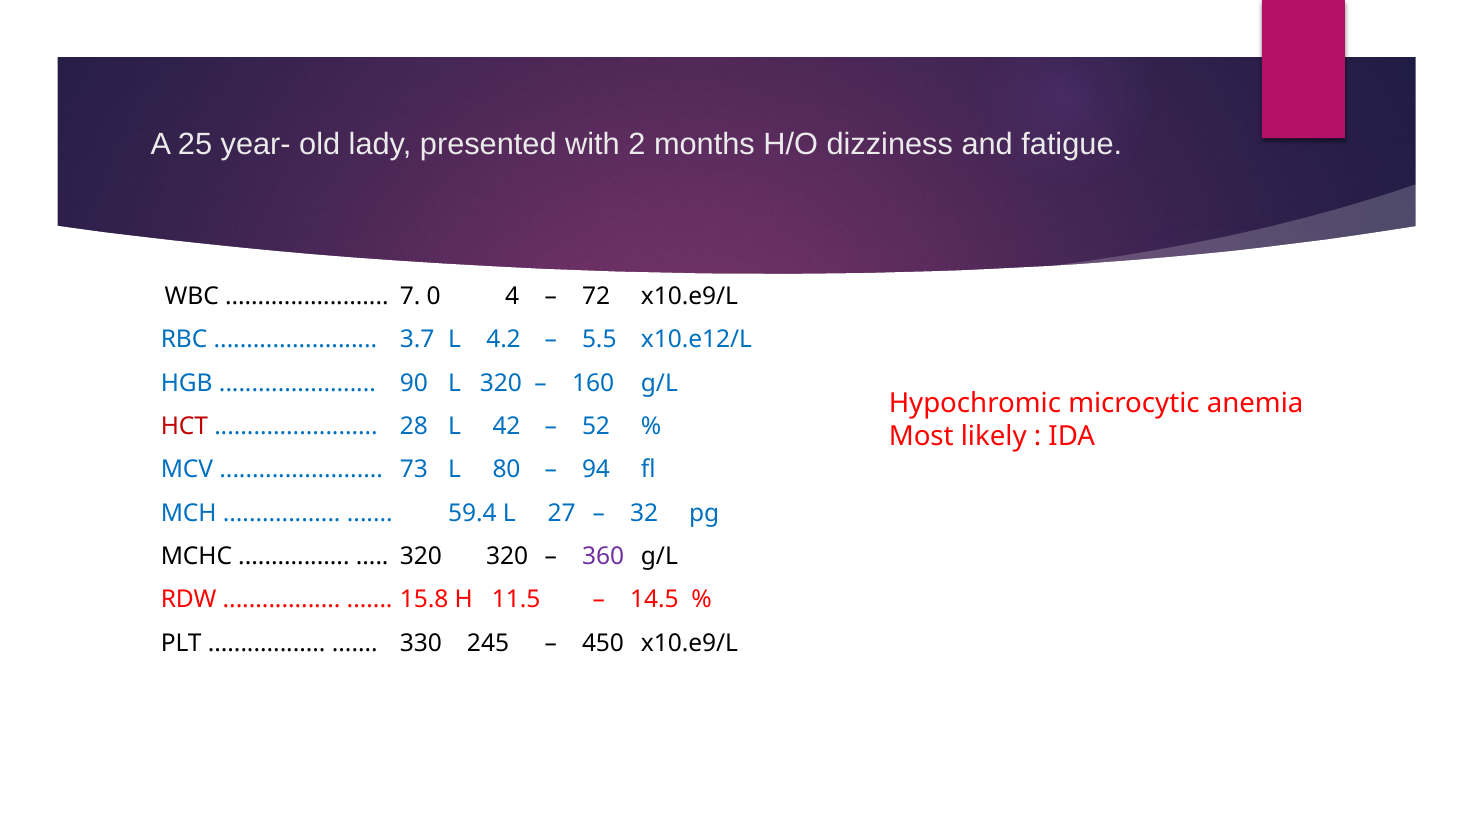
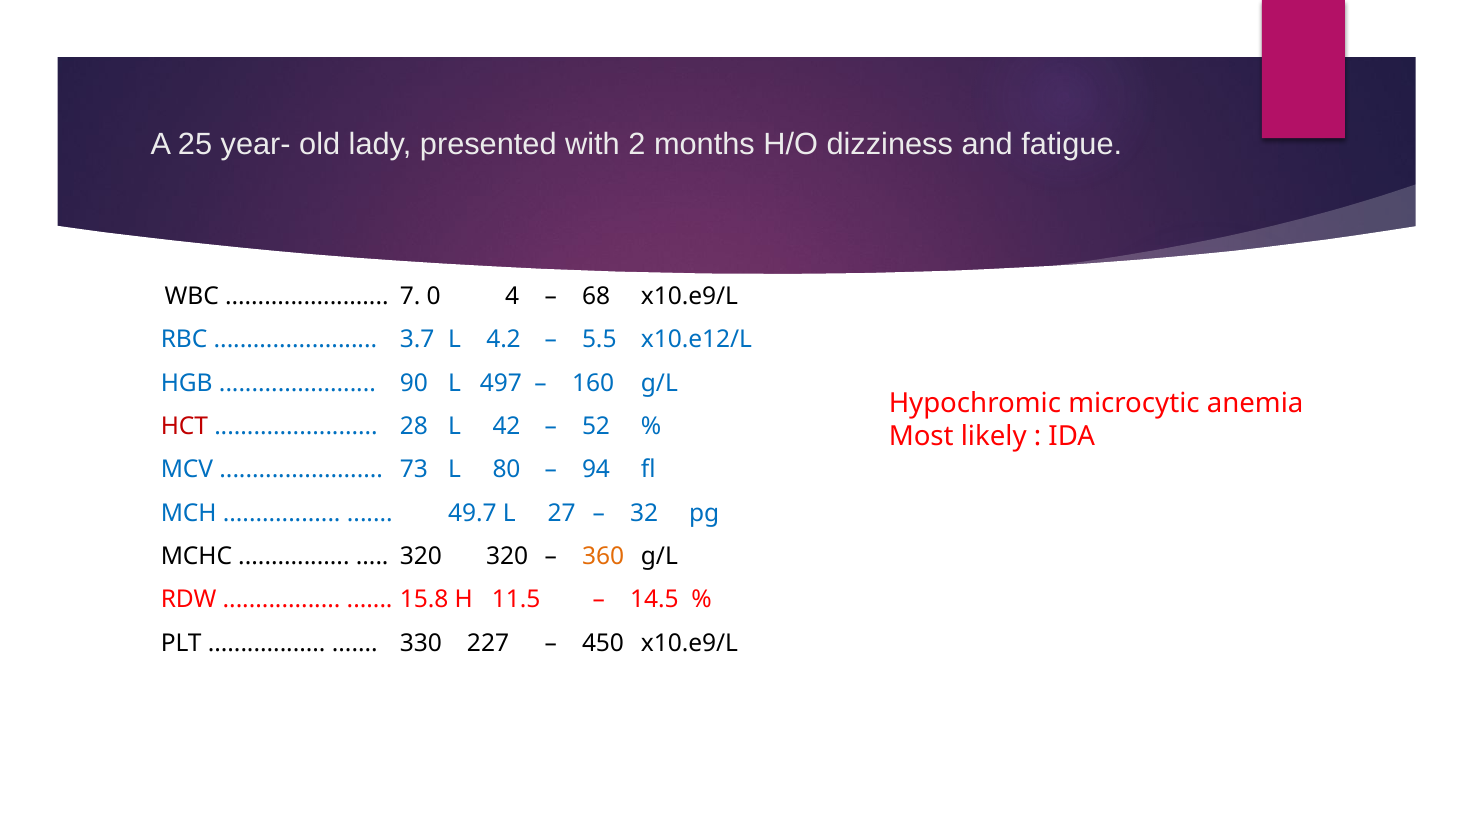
72: 72 -> 68 (596, 296)
L 320: 320 -> 497 (501, 383)
59.4: 59.4 -> 49.7 (472, 513)
360 colour: purple -> orange (603, 556)
245: 245 -> 227 (488, 643)
